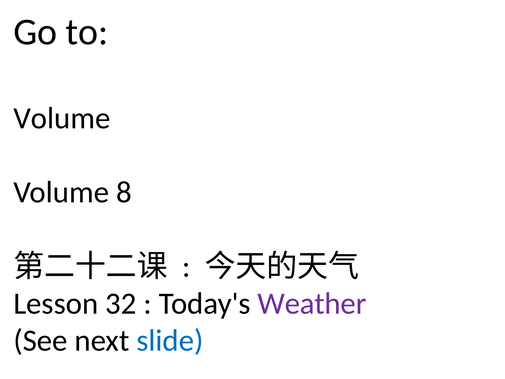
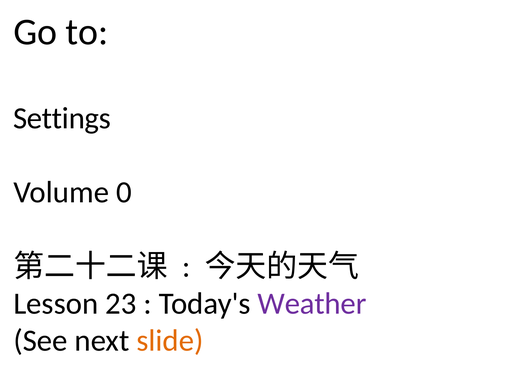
Volume: Volume -> Settings (62, 118)
8: 8 -> 0 (124, 192)
32: 32 -> 23 (121, 303)
slide colour: blue -> orange (170, 340)
